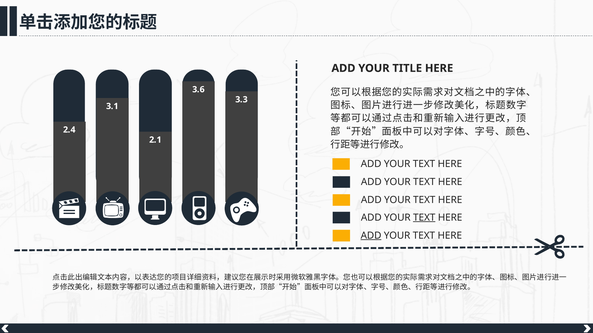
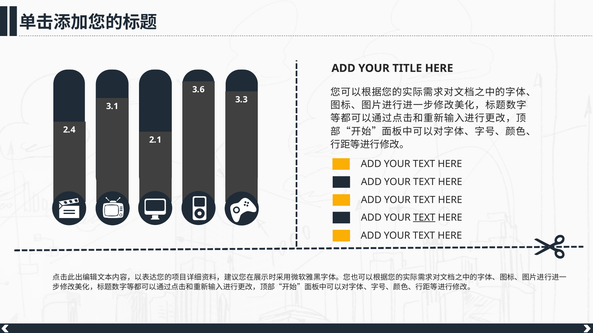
ADD underline: present -> none (371, 236)
